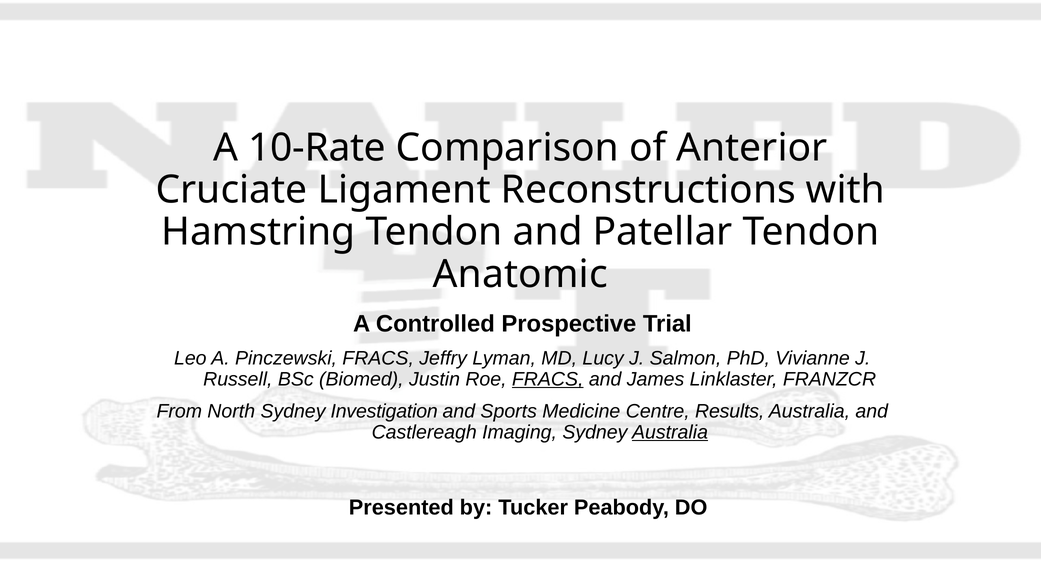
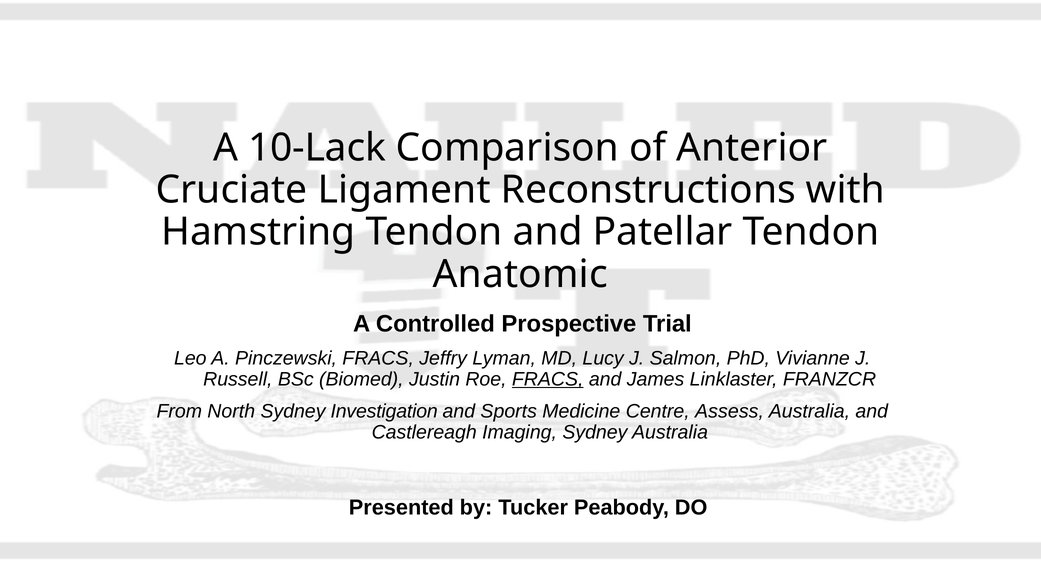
10-Rate: 10-Rate -> 10-Lack (317, 148)
Results: Results -> Assess (730, 412)
Australia underline: present -> none (670, 433)
